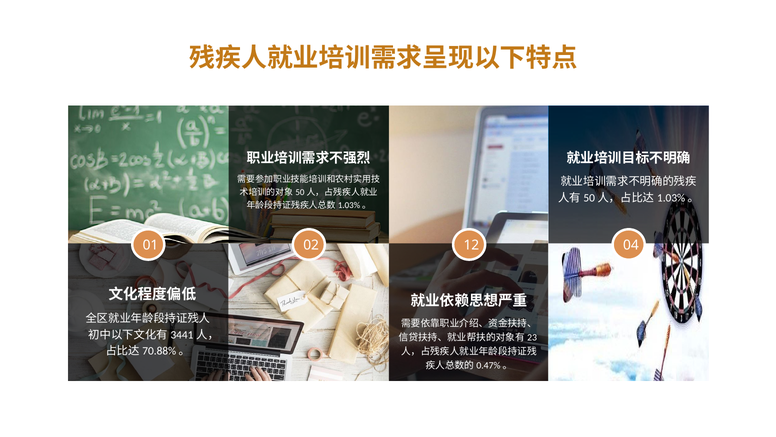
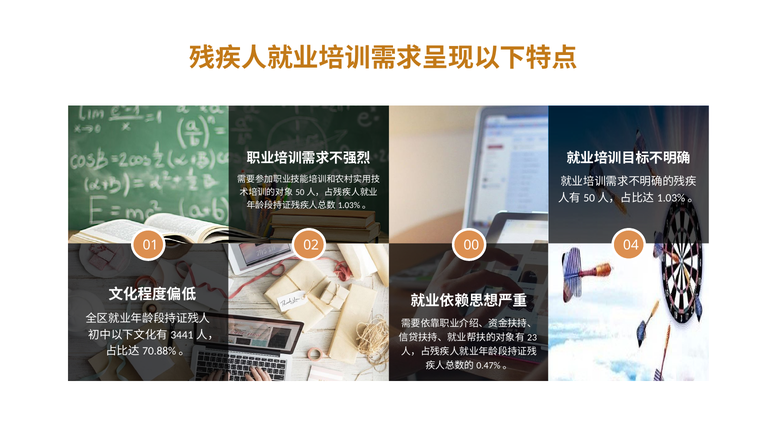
12: 12 -> 00 (471, 245)
